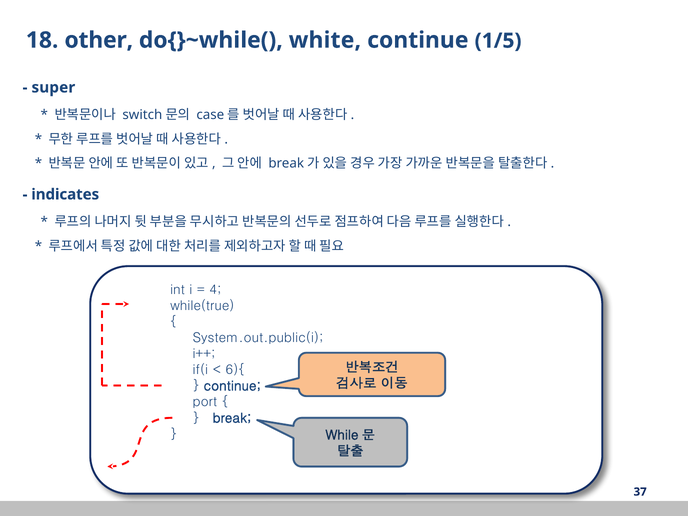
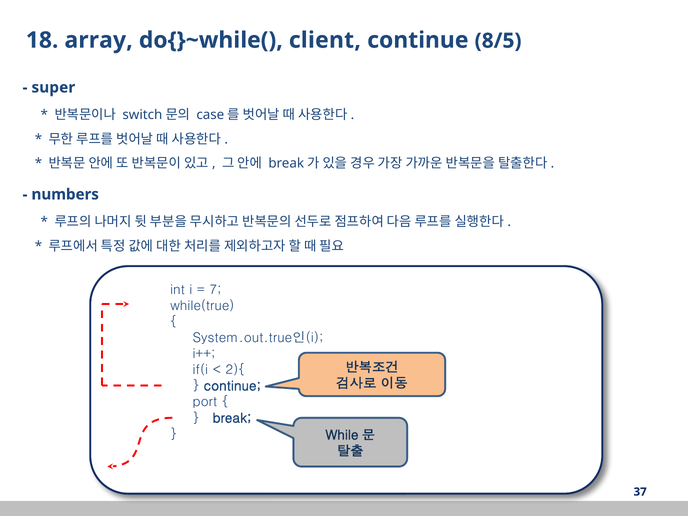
other: other -> array (99, 40)
white: white -> client (325, 40)
1/5: 1/5 -> 8/5 (498, 41)
indicates: indicates -> numbers (65, 194)
4: 4 -> 7 (215, 290)
System.out.public(i: System.out.public(i -> System.out.true인(i (258, 338)
6){: 6){ -> 2){ (235, 370)
